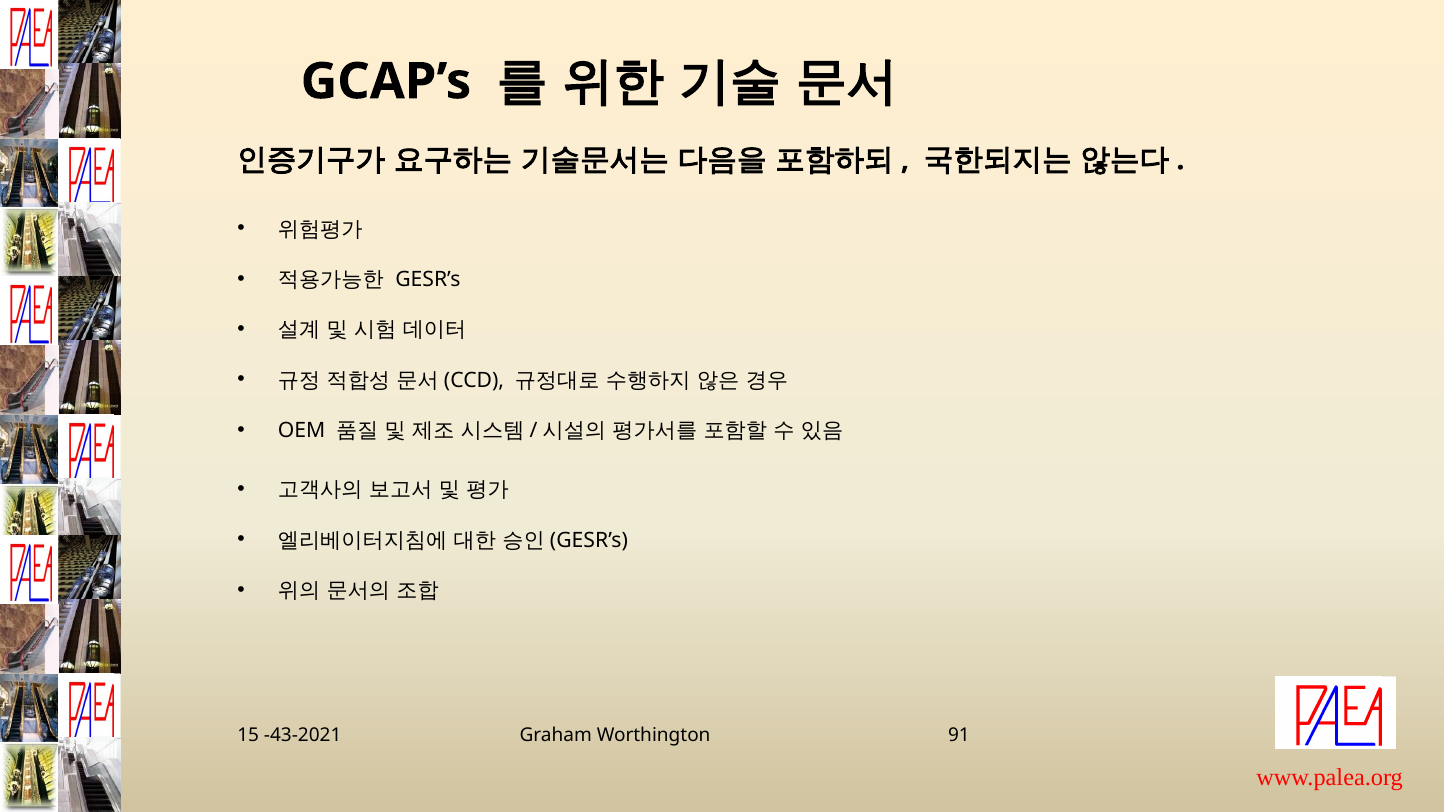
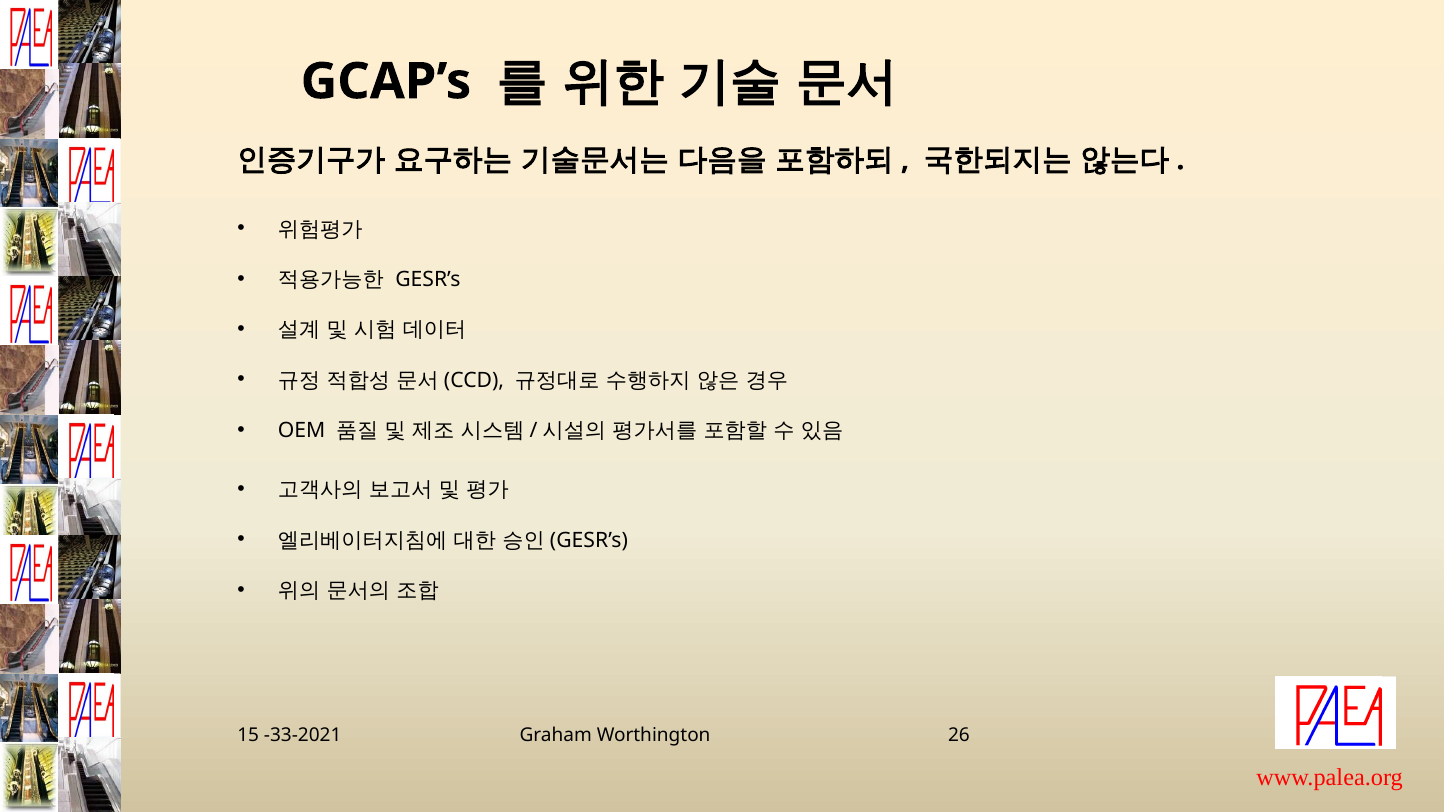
-43-2021: -43-2021 -> -33-2021 (303, 735)
91: 91 -> 26 (959, 735)
